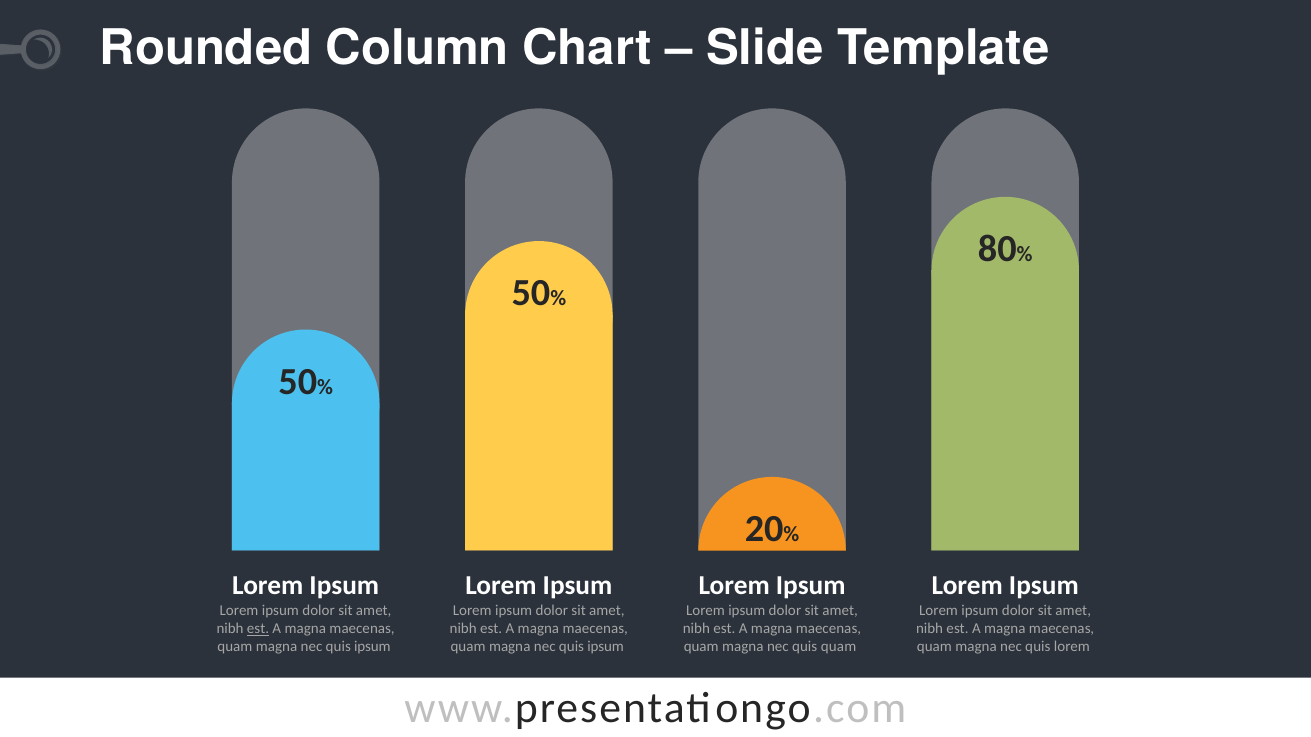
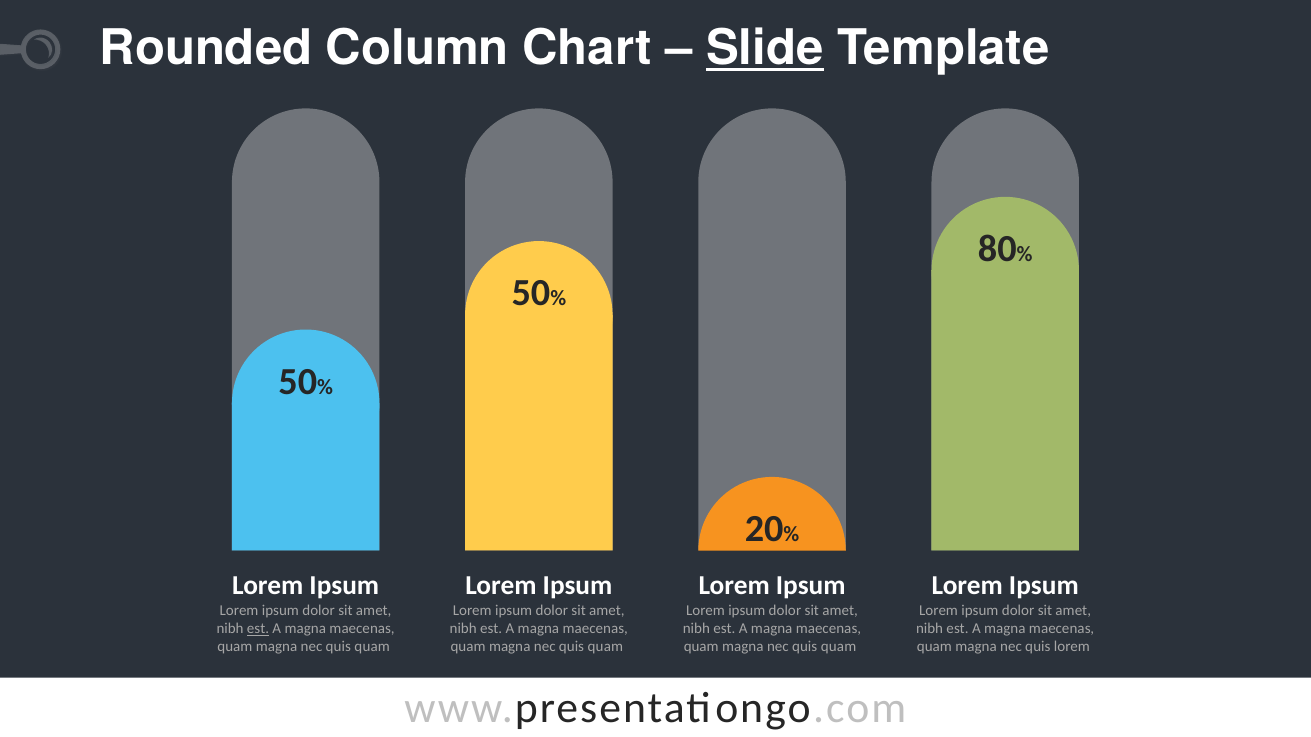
Slide underline: none -> present (765, 49)
ipsum: ipsum -> quam (372, 647)
ipsum: ipsum -> quam (605, 647)
